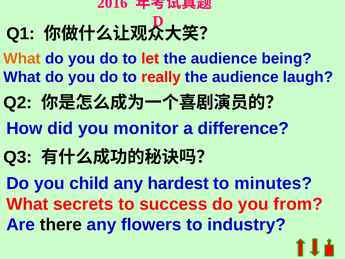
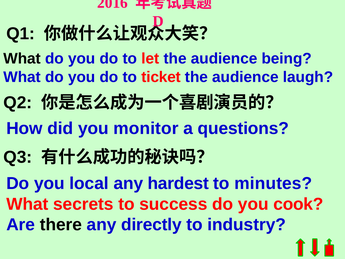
What colour: orange -> black (22, 58)
really: really -> ticket (161, 77)
difference: difference -> questions (243, 128)
child: child -> local (89, 183)
from: from -> cook (298, 204)
flowers: flowers -> directly (151, 225)
